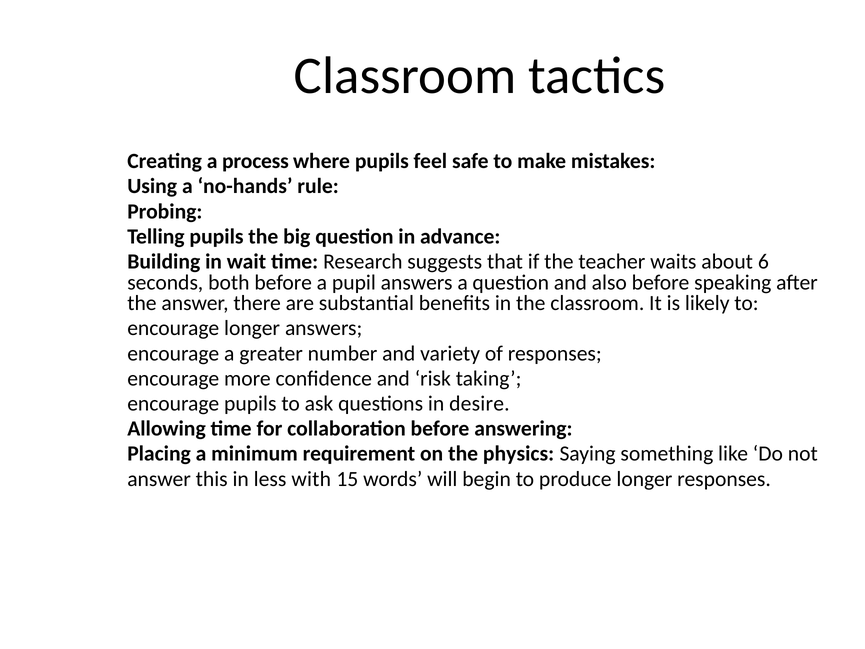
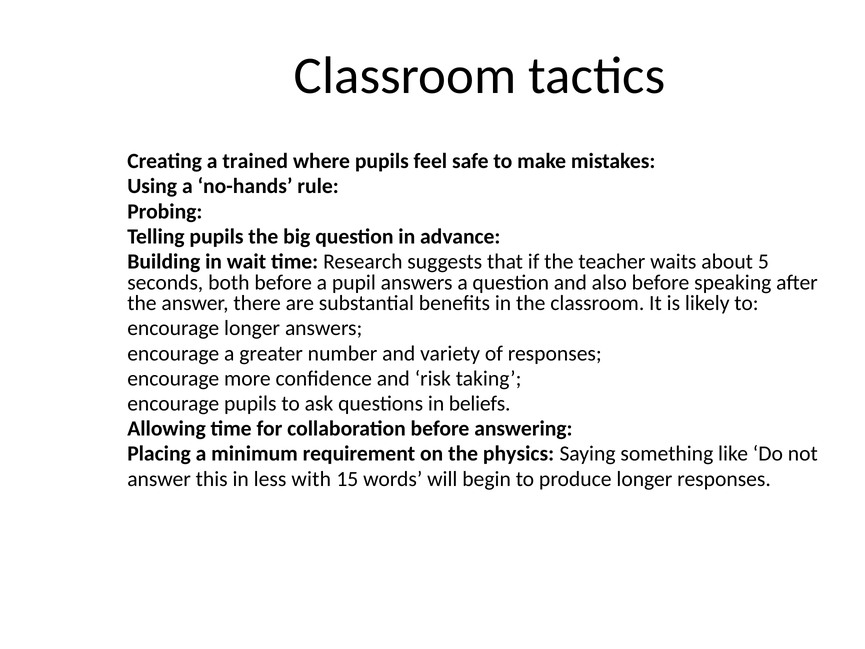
process: process -> trained (255, 161)
6: 6 -> 5 (763, 262)
desire: desire -> beliefs (480, 403)
